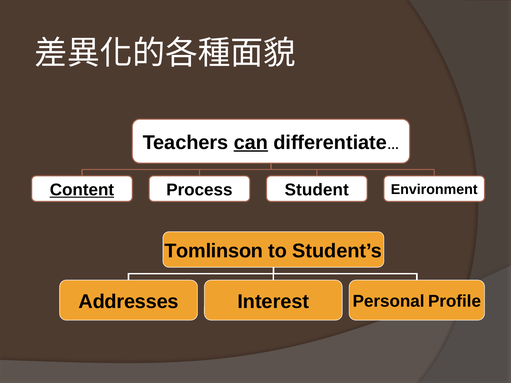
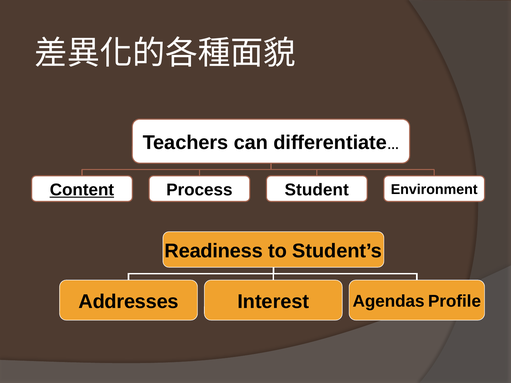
can underline: present -> none (251, 143)
Tomlinson: Tomlinson -> Readiness (214, 251)
Personal: Personal -> Agendas (389, 301)
